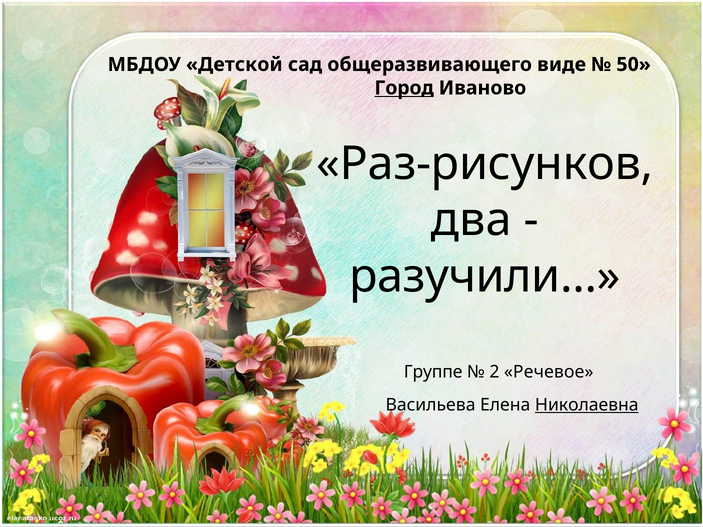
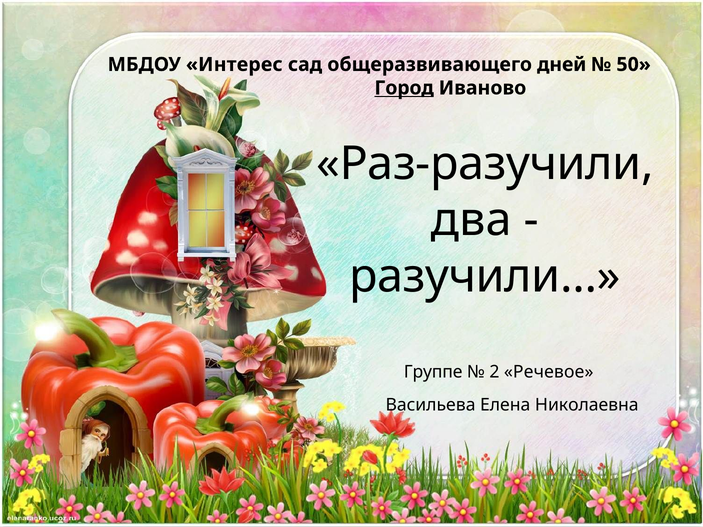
Детской: Детской -> Интерес (234, 65)
виде: виде -> дней (562, 65)
Раз-рисунков: Раз-рисунков -> Раз-разучили (485, 164)
Николаевна underline: present -> none (587, 405)
